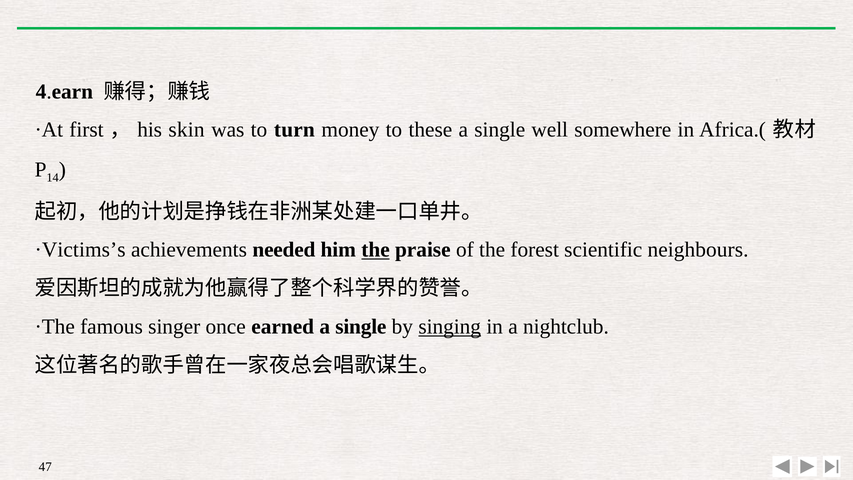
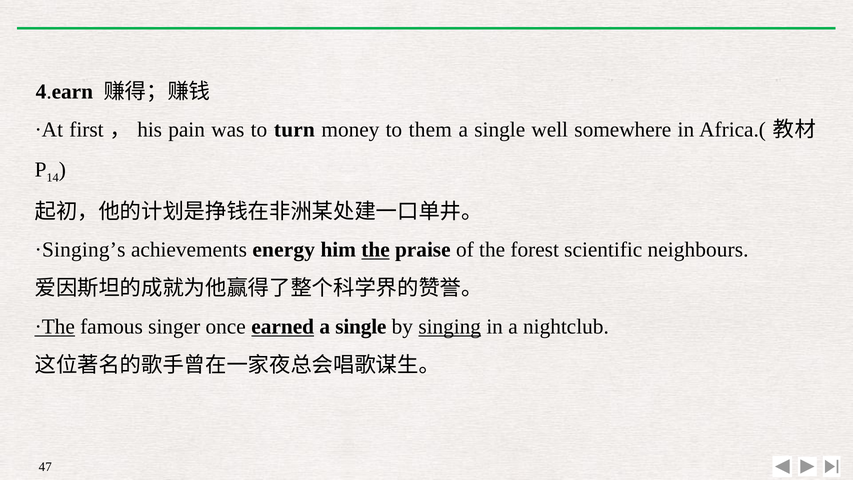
skin: skin -> pain (187, 129)
these: these -> them (430, 129)
·Victims’s: ·Victims’s -> ·Singing’s (80, 250)
needed: needed -> energy (284, 250)
·The underline: none -> present (55, 327)
earned underline: none -> present (283, 327)
